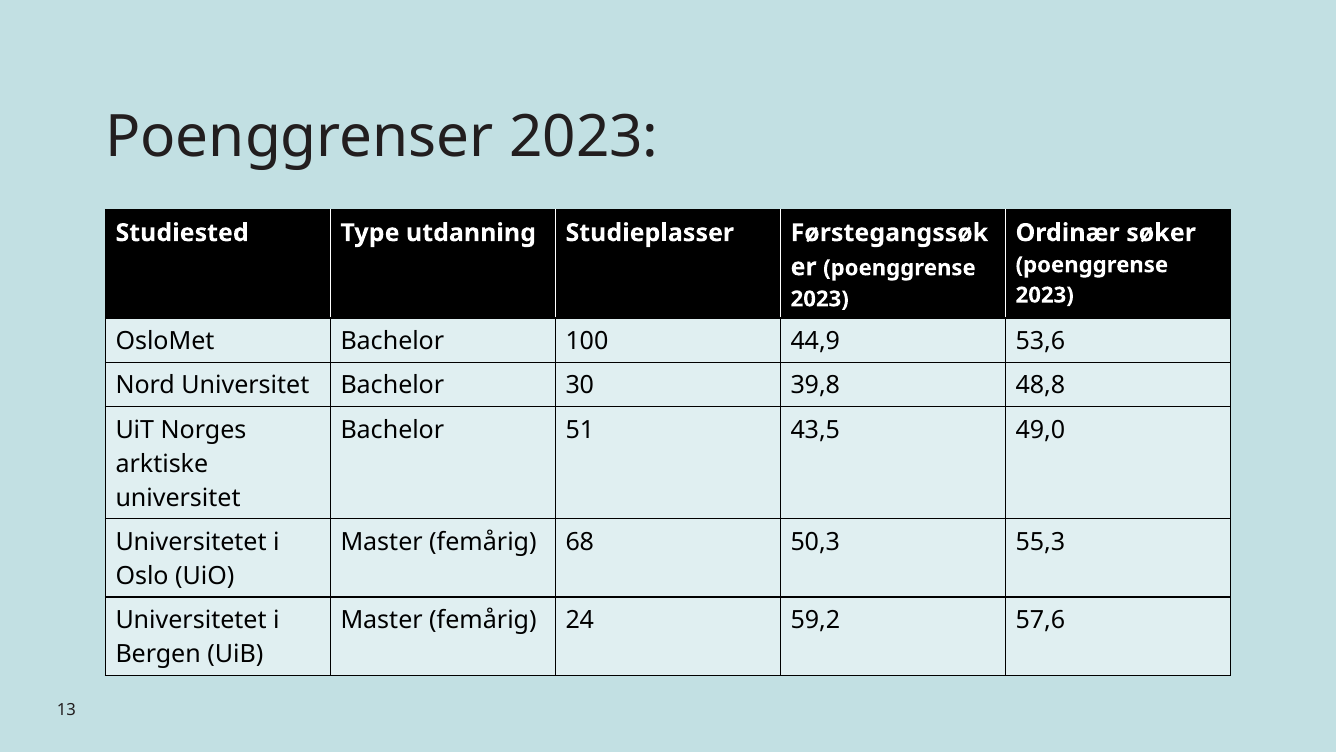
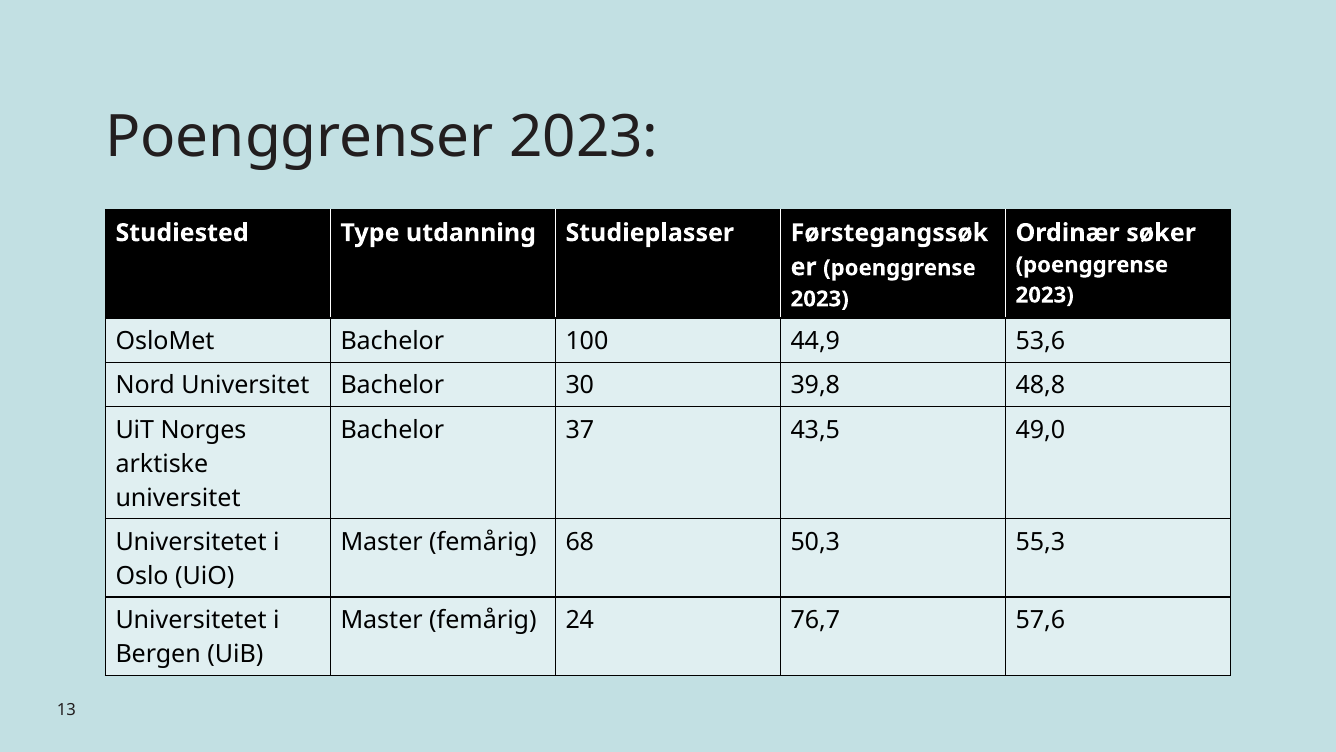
51: 51 -> 37 (580, 429)
59,2: 59,2 -> 76,7 (815, 620)
